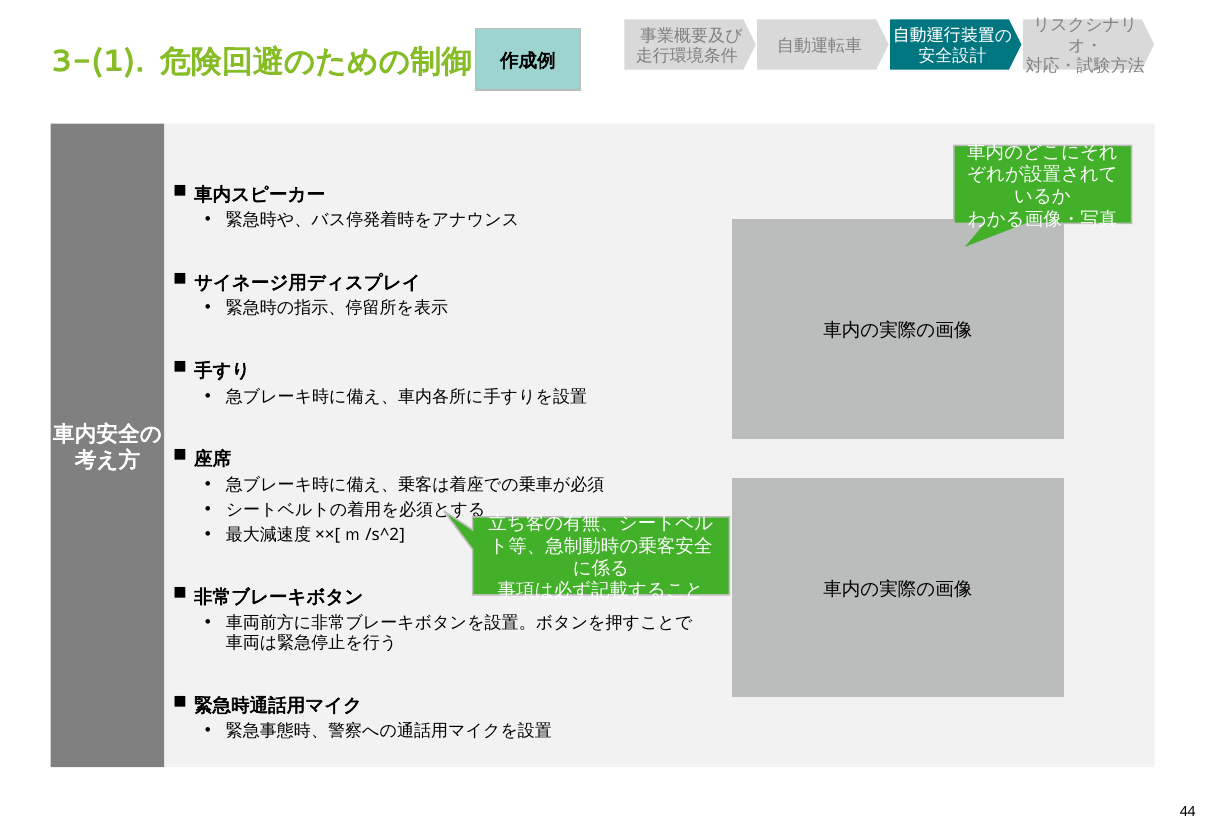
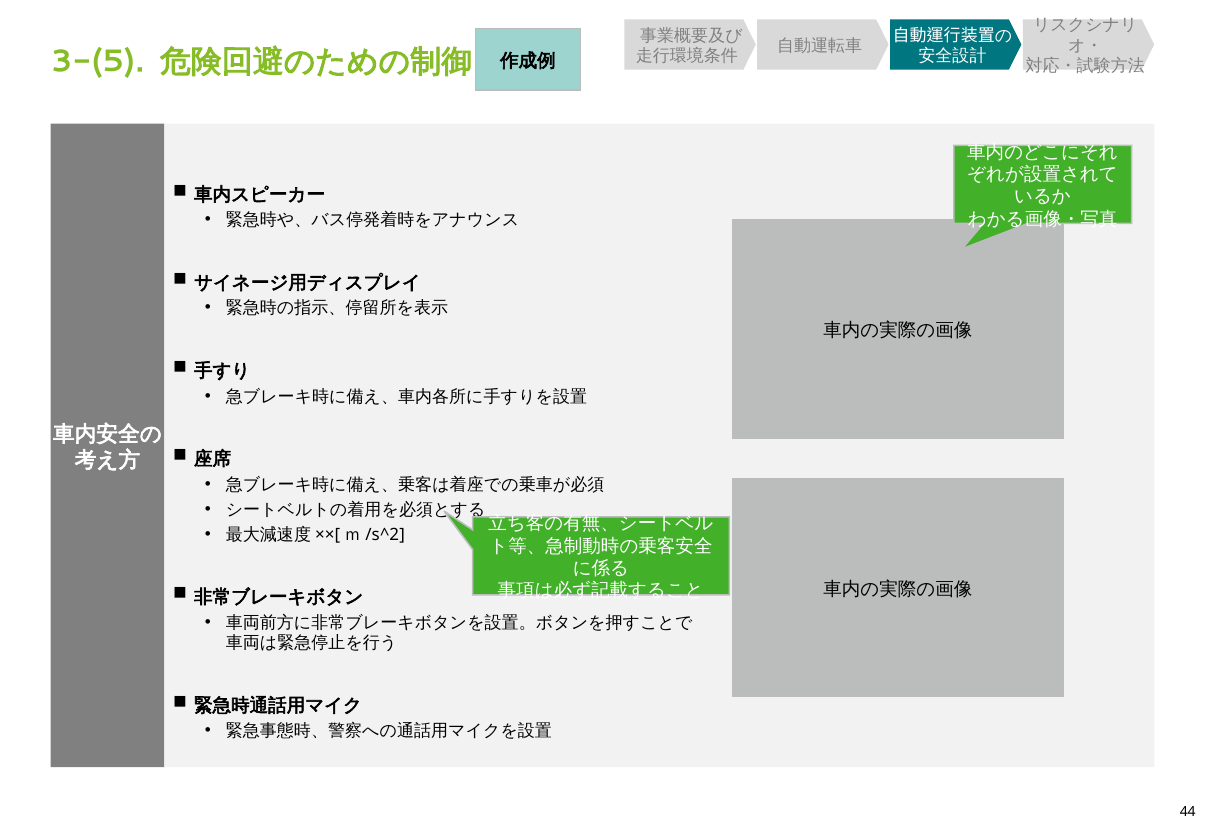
3-(1: 3-(1 -> 3-(5 (97, 61)
